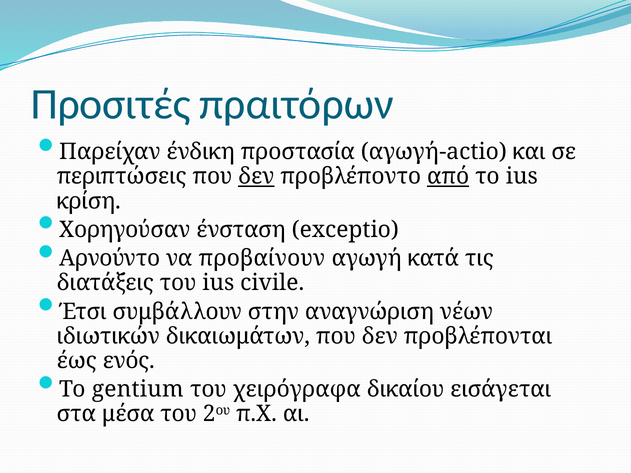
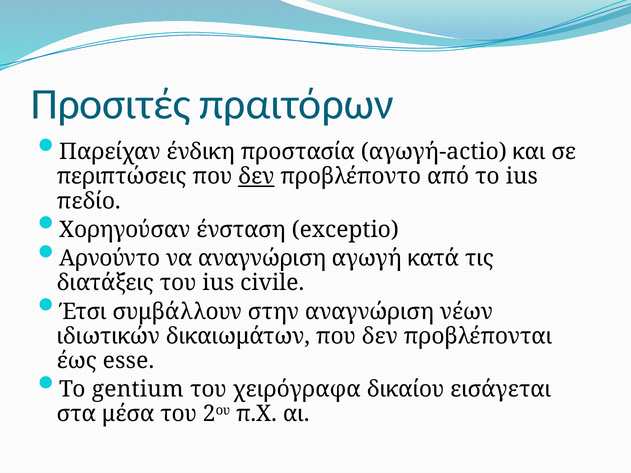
από underline: present -> none (448, 177)
κρίση: κρίση -> πεδίο (89, 201)
να προβαίνουν: προβαίνουν -> αναγνώριση (262, 258)
ενός: ενός -> esse (128, 361)
